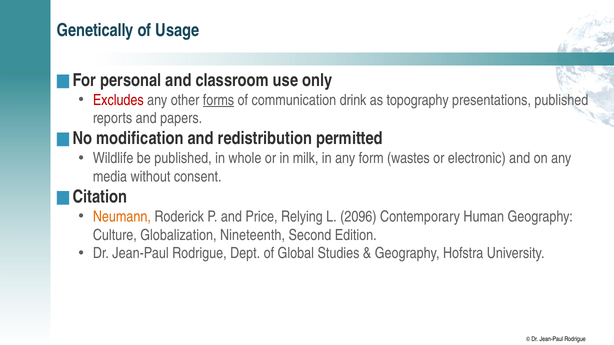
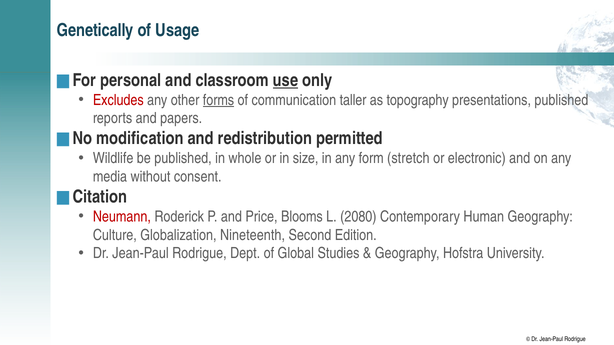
use underline: none -> present (286, 80)
drink: drink -> taller (353, 100)
milk: milk -> size (306, 158)
wastes: wastes -> stretch (408, 158)
Neumann colour: orange -> red (122, 217)
Relying: Relying -> Blooms (302, 217)
2096: 2096 -> 2080 (358, 217)
